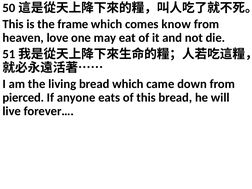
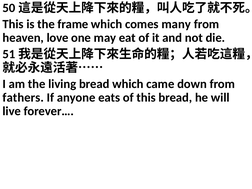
know: know -> many (176, 24)
pierced: pierced -> fathers (23, 98)
